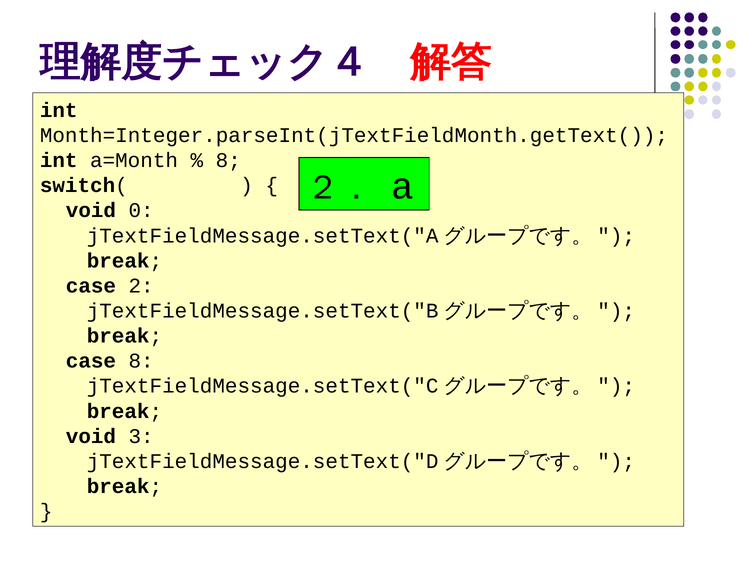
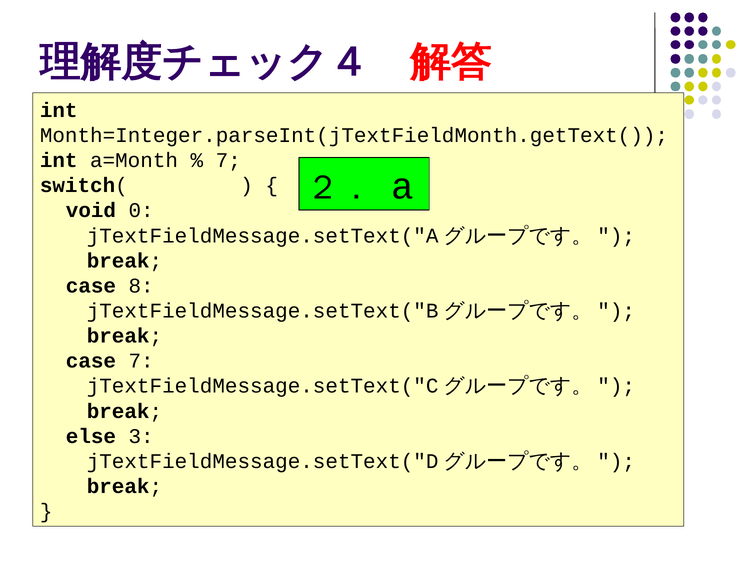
8: 8 -> 7 (228, 160)
2: 2 -> 8 (141, 286)
case 8: 8 -> 7 (141, 361)
void: void -> else (91, 436)
